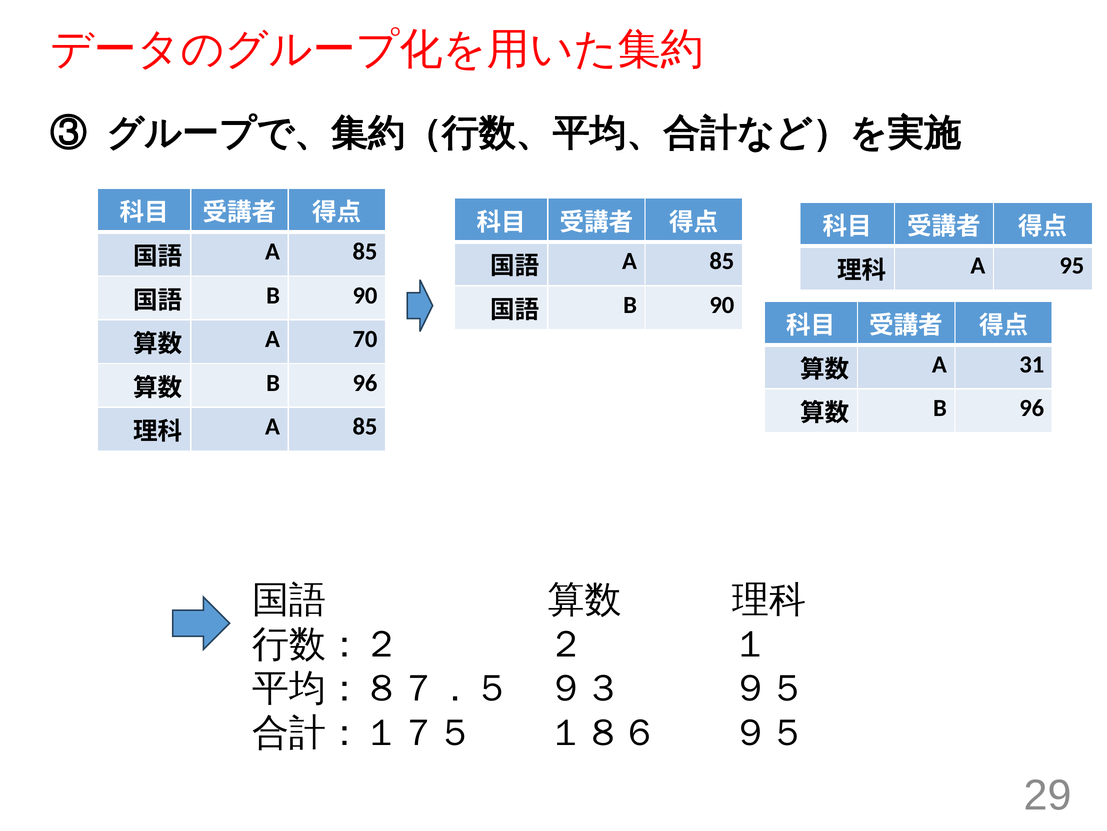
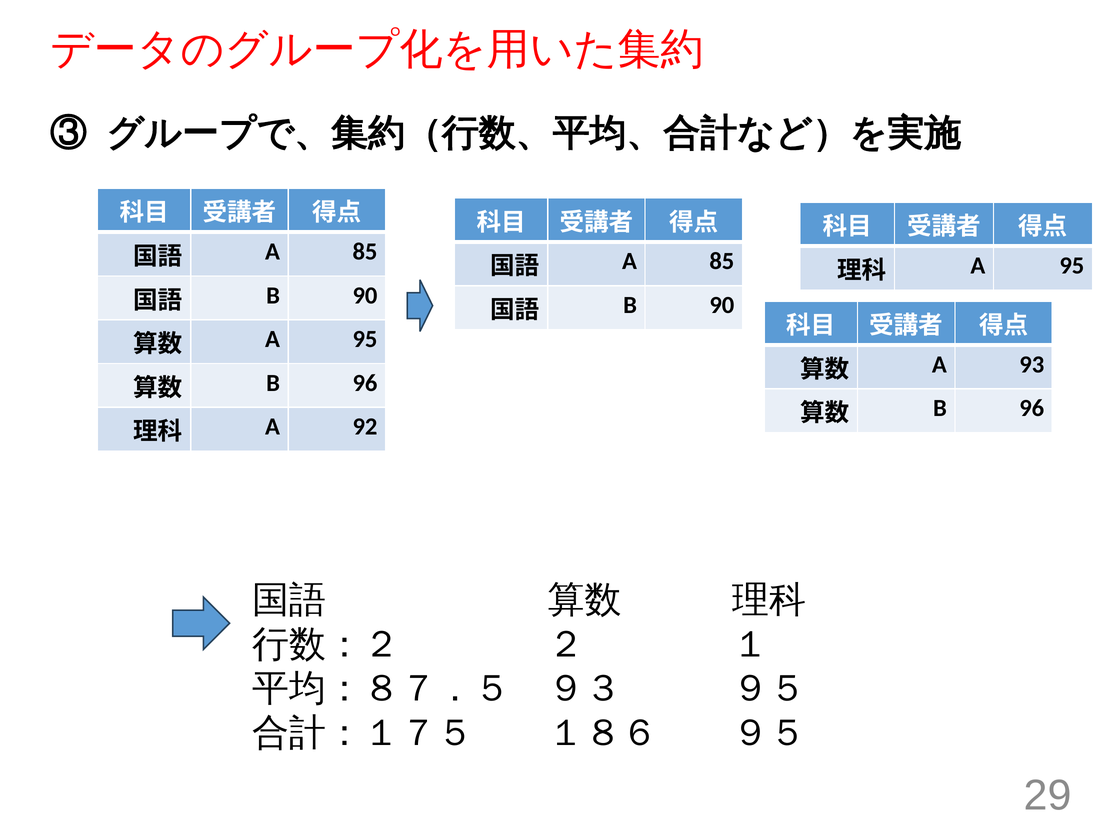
70: 70 -> 95 (365, 339)
31: 31 -> 93 (1032, 364)
85: 85 -> 92 (365, 426)
